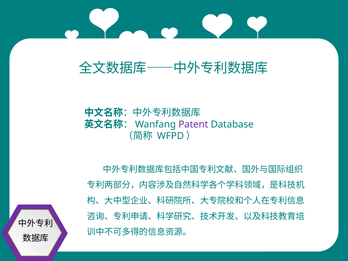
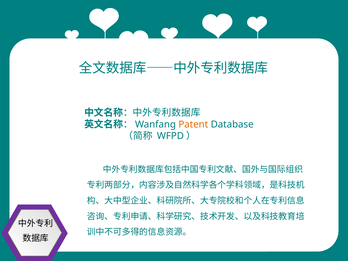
Patent colour: purple -> orange (193, 124)
